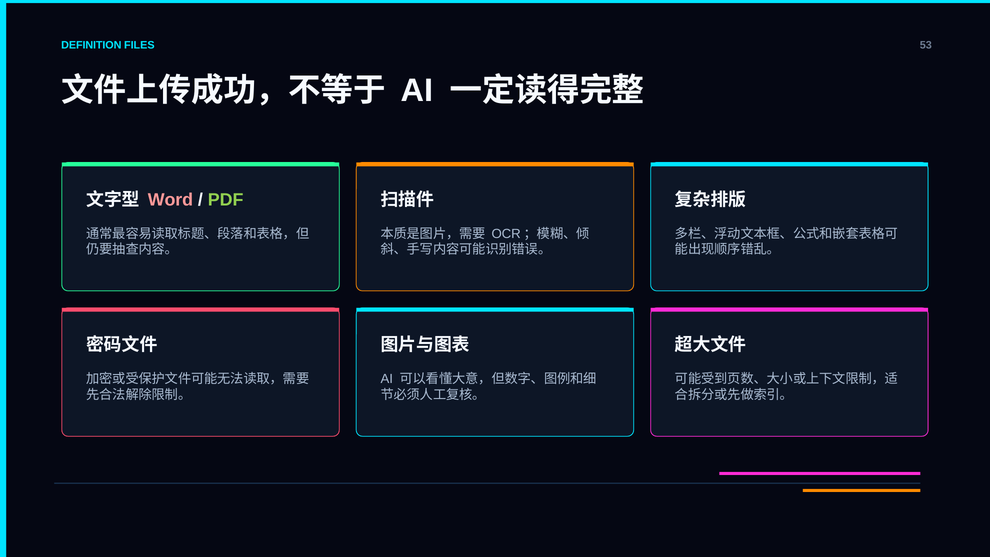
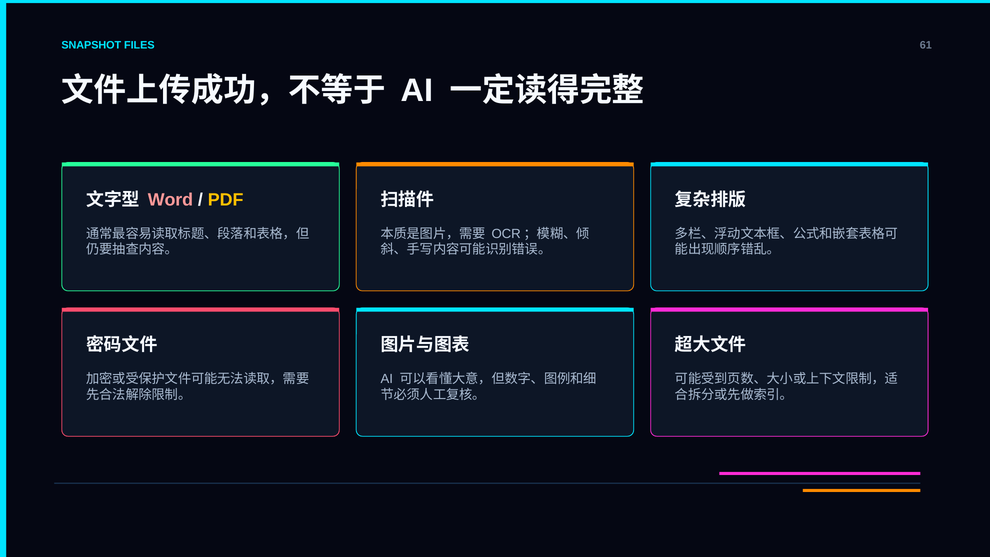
DEFINITION: DEFINITION -> SNAPSHOT (91, 45)
53: 53 -> 61 (926, 45)
PDF colour: light green -> yellow (226, 200)
